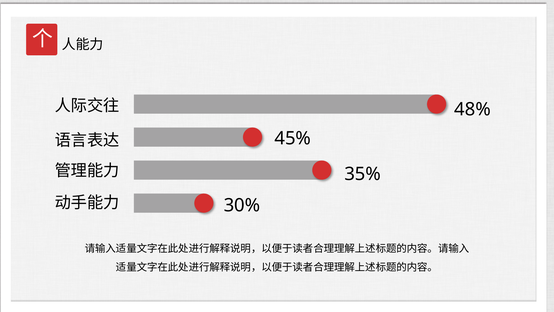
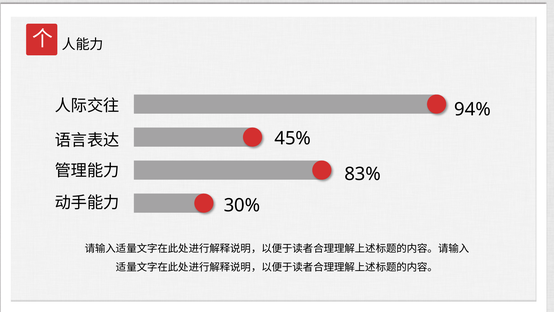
48%: 48% -> 94% (473, 109)
35%: 35% -> 83% (363, 174)
